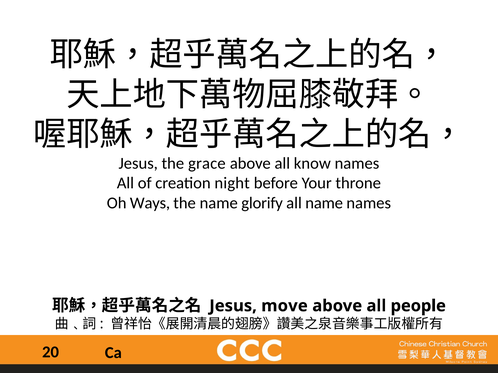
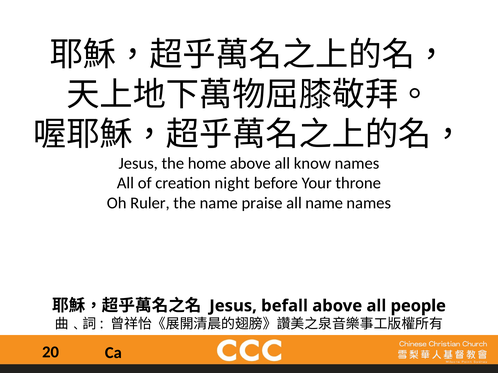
grace: grace -> home (207, 163)
Ways: Ways -> Ruler (150, 203)
glorify: glorify -> praise (262, 203)
move: move -> befall (285, 306)
